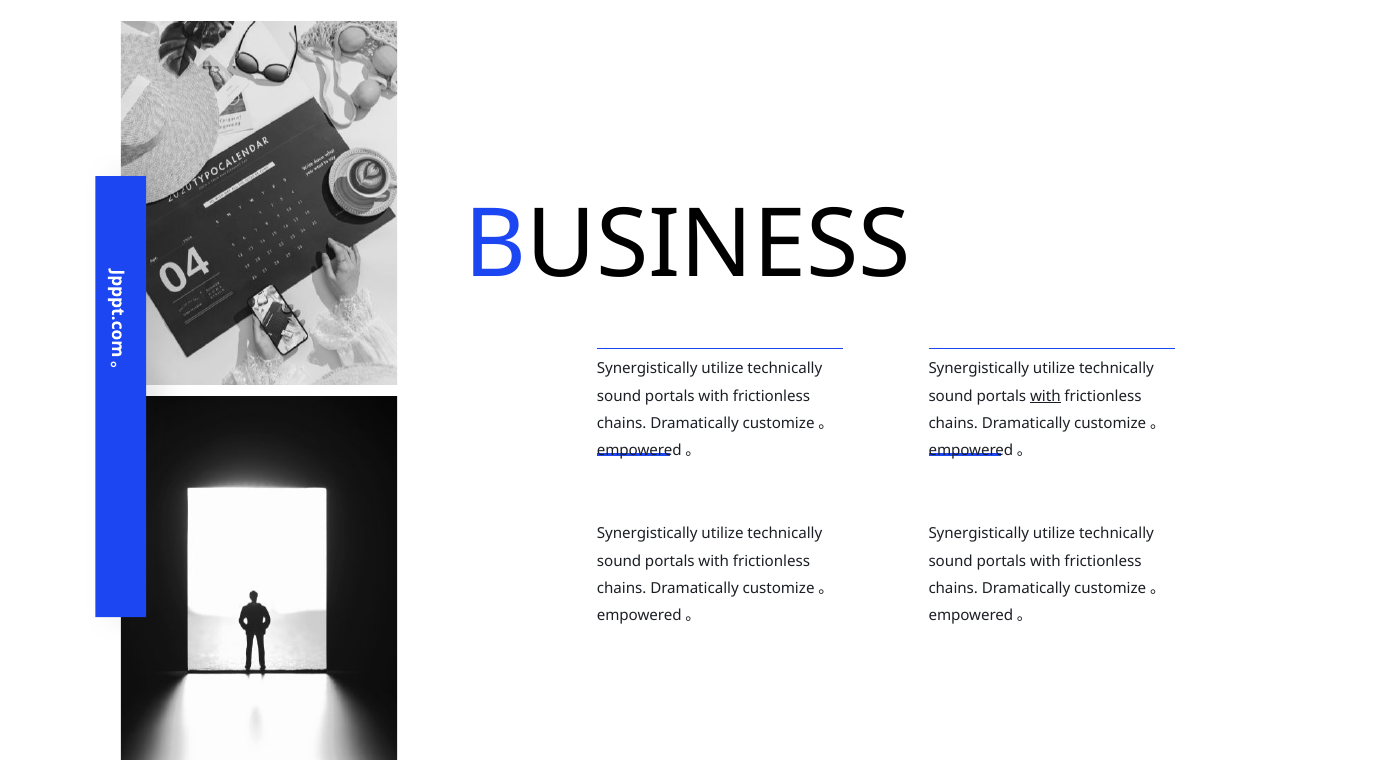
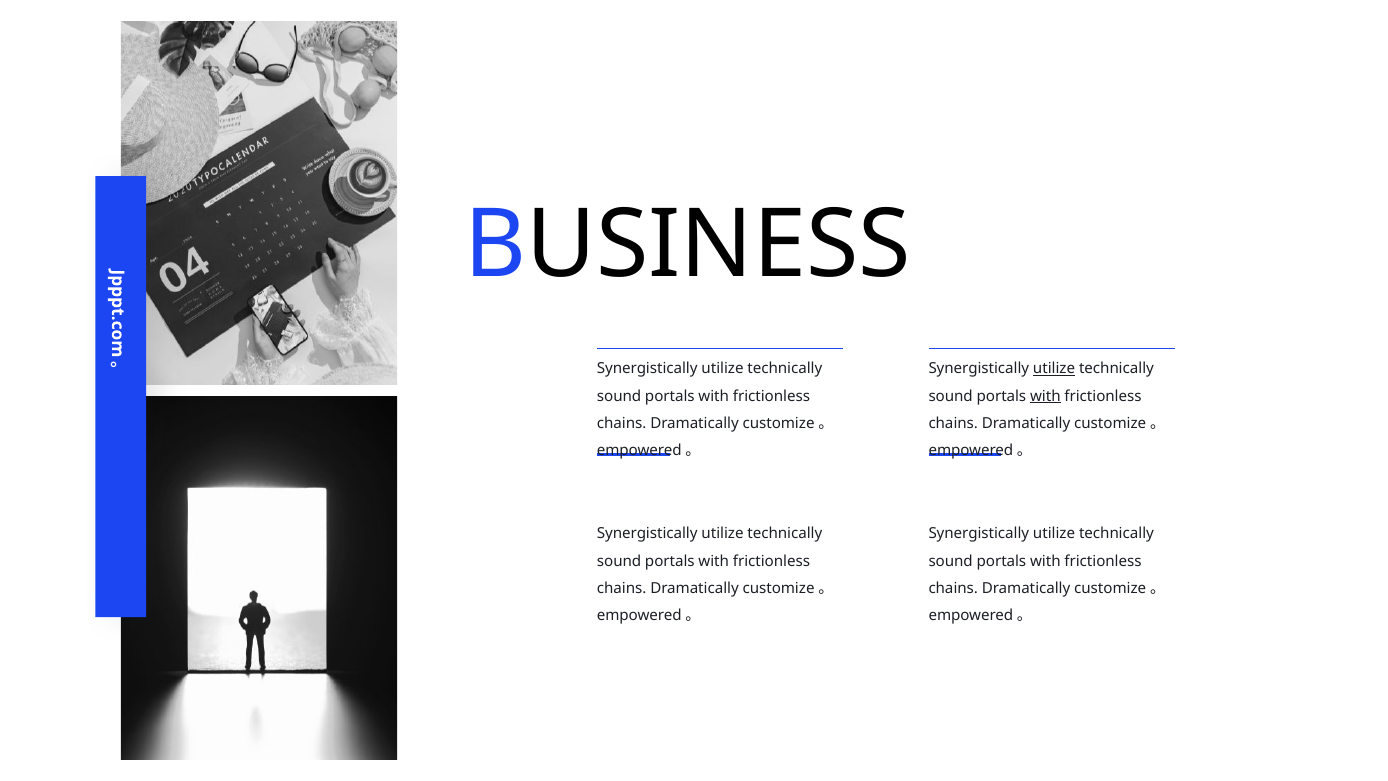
utilize underline: none -> present (1054, 369)
